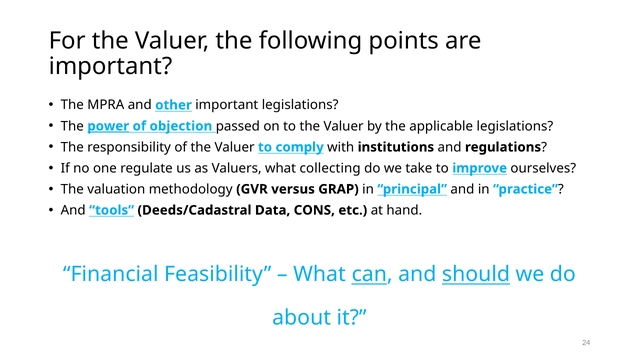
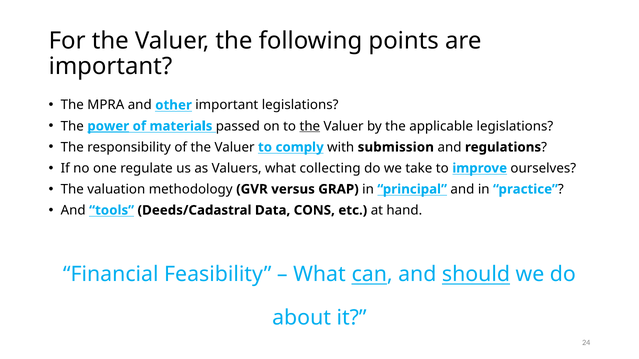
objection: objection -> materials (181, 126)
the underline: none -> present (310, 126)
institutions: institutions -> submission (396, 147)
